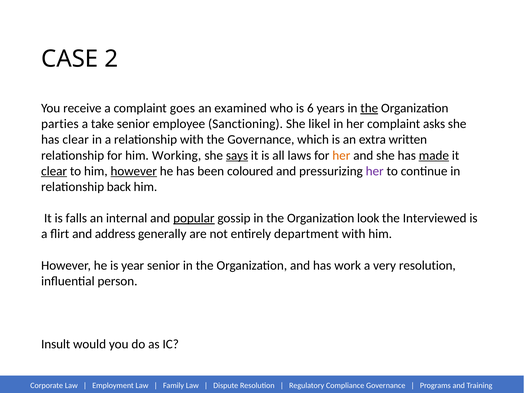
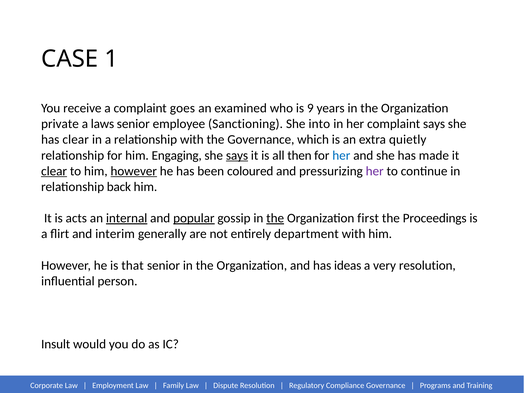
2: 2 -> 1 (111, 59)
6: 6 -> 9 (310, 108)
the underline: present -> none (369, 108)
parties: parties -> private (60, 124)
take: take -> laws (102, 124)
likel: likel -> into (319, 124)
complaint asks: asks -> says (434, 124)
written: written -> quietly (408, 140)
Working: Working -> Engaging (177, 155)
laws: laws -> then (299, 155)
her colour: orange -> blue (341, 155)
made underline: present -> none (434, 155)
falls: falls -> acts (76, 218)
internal underline: none -> present (127, 218)
the underline: none -> present (275, 218)
look: look -> first (368, 218)
Interviewed: Interviewed -> Proceedings (435, 218)
address: address -> interim (115, 234)
year: year -> that (133, 265)
work: work -> ideas (348, 265)
